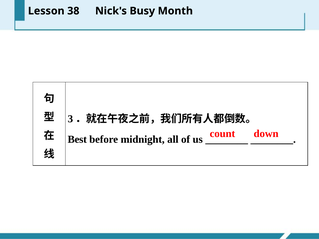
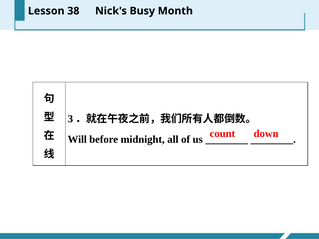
Best: Best -> Will (77, 140)
